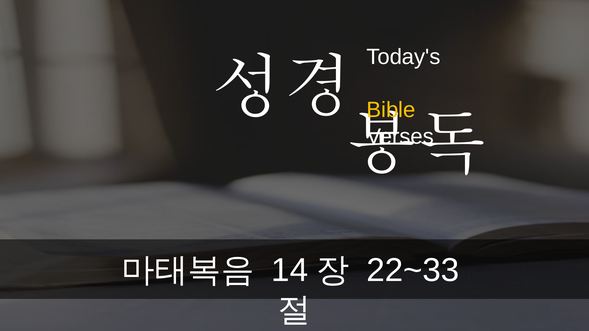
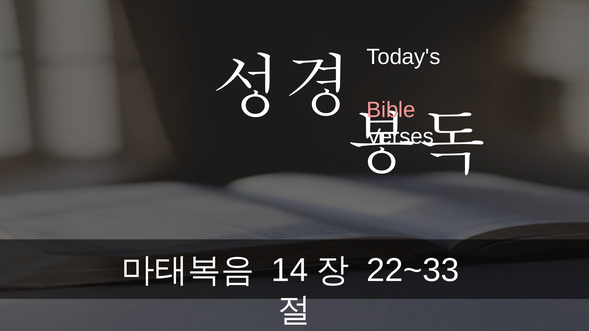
Bible colour: yellow -> pink (391, 110)
